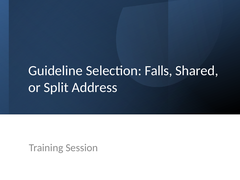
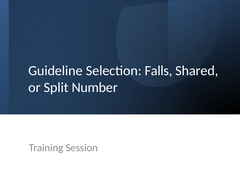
Address: Address -> Number (95, 88)
